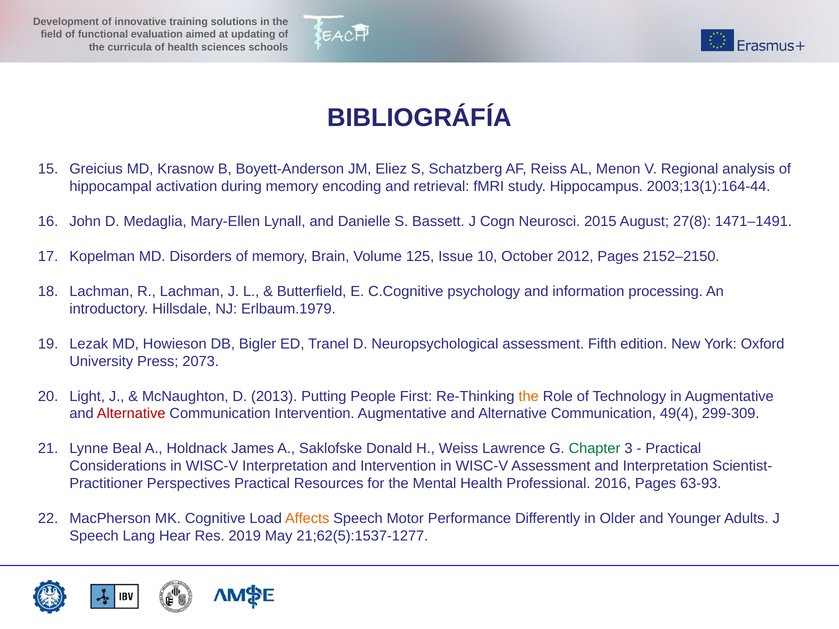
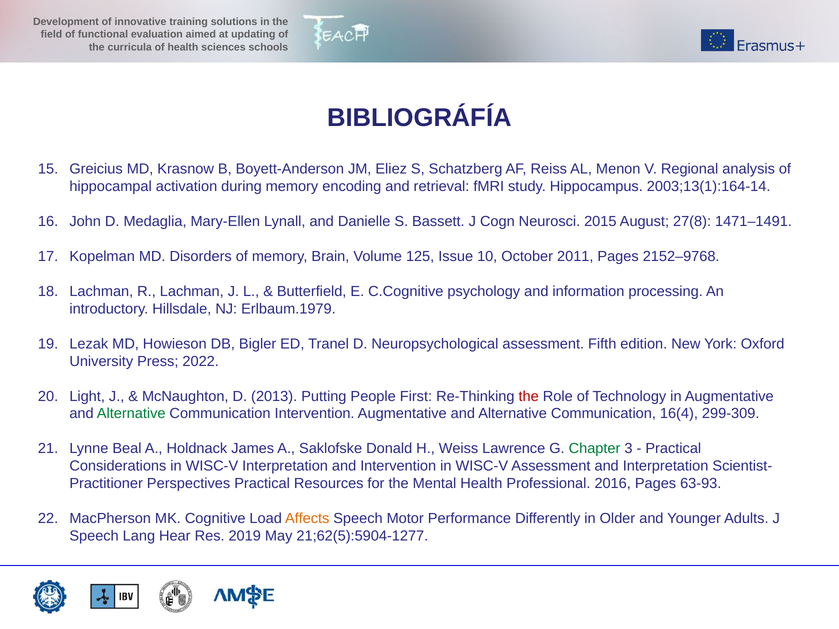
2003;13(1):164-44: 2003;13(1):164-44 -> 2003;13(1):164-14 (709, 187)
2012: 2012 -> 2011 (575, 257)
2152–2150: 2152–2150 -> 2152–9768 (681, 257)
2073: 2073 -> 2022 (201, 361)
the colour: orange -> red (529, 396)
Alternative colour: red -> green (131, 414)
49(4: 49(4 -> 16(4 (679, 414)
21;62(5):1537-1277: 21;62(5):1537-1277 -> 21;62(5):5904-1277 (362, 536)
